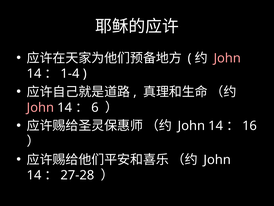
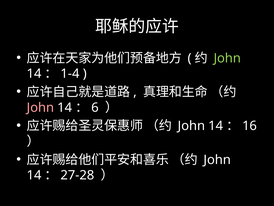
John colour: pink -> light green (227, 58)
